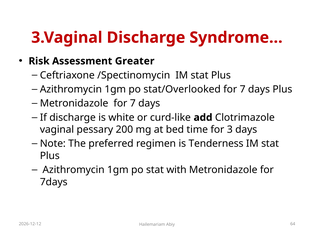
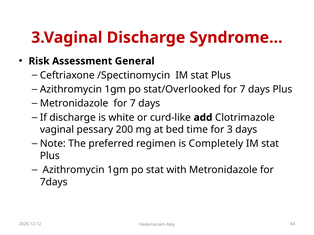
Greater: Greater -> General (135, 61)
Tenderness: Tenderness -> Completely (216, 144)
